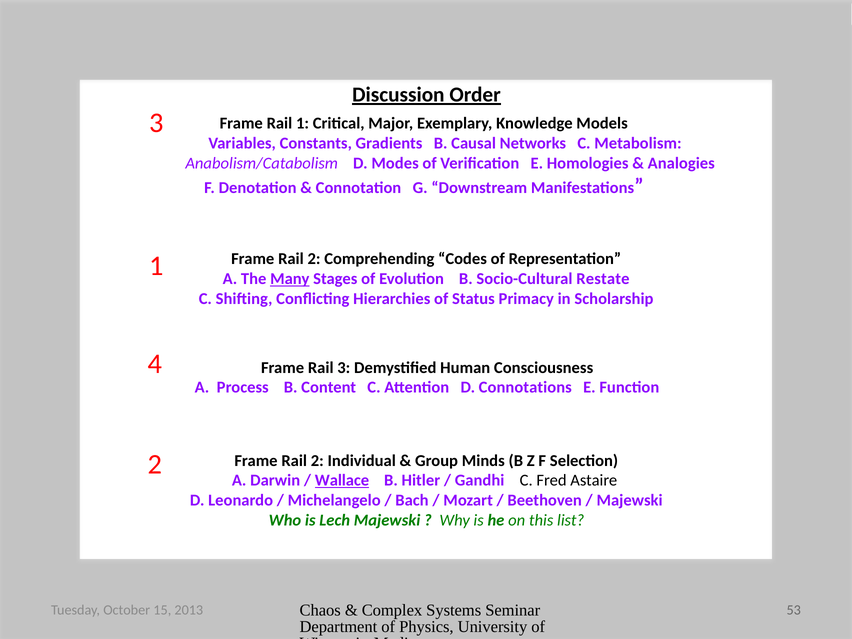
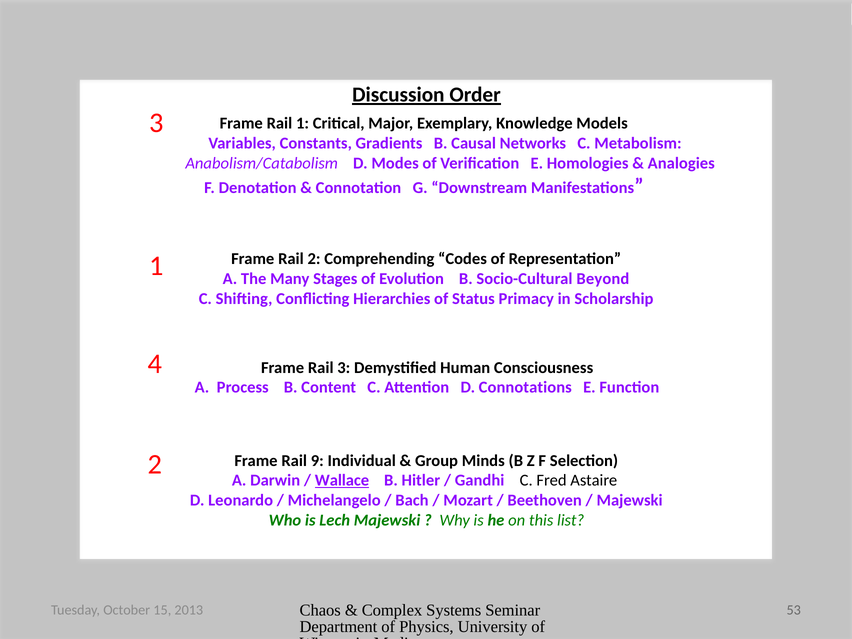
Many underline: present -> none (290, 279)
Restate: Restate -> Beyond (603, 279)
2: 2 -> 9 (317, 461)
